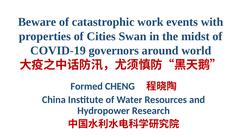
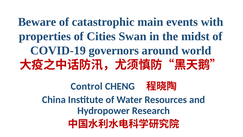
work: work -> main (150, 22)
Formed: Formed -> Control (87, 86)
